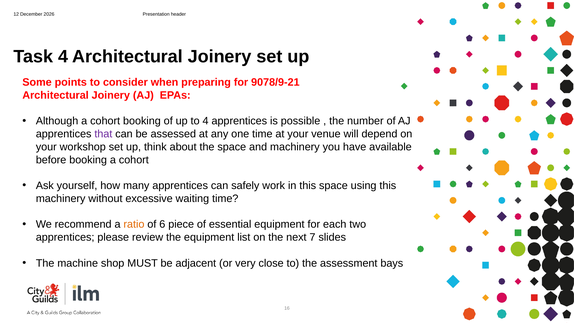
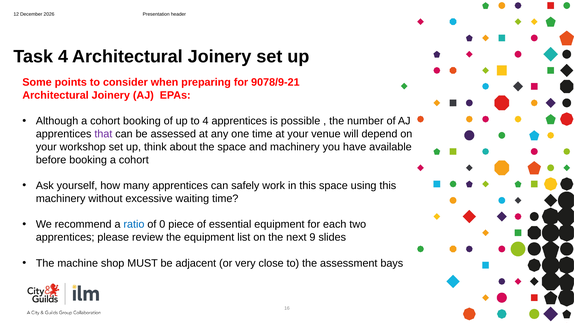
ratio colour: orange -> blue (134, 224)
6: 6 -> 0 (162, 224)
7: 7 -> 9 (312, 237)
